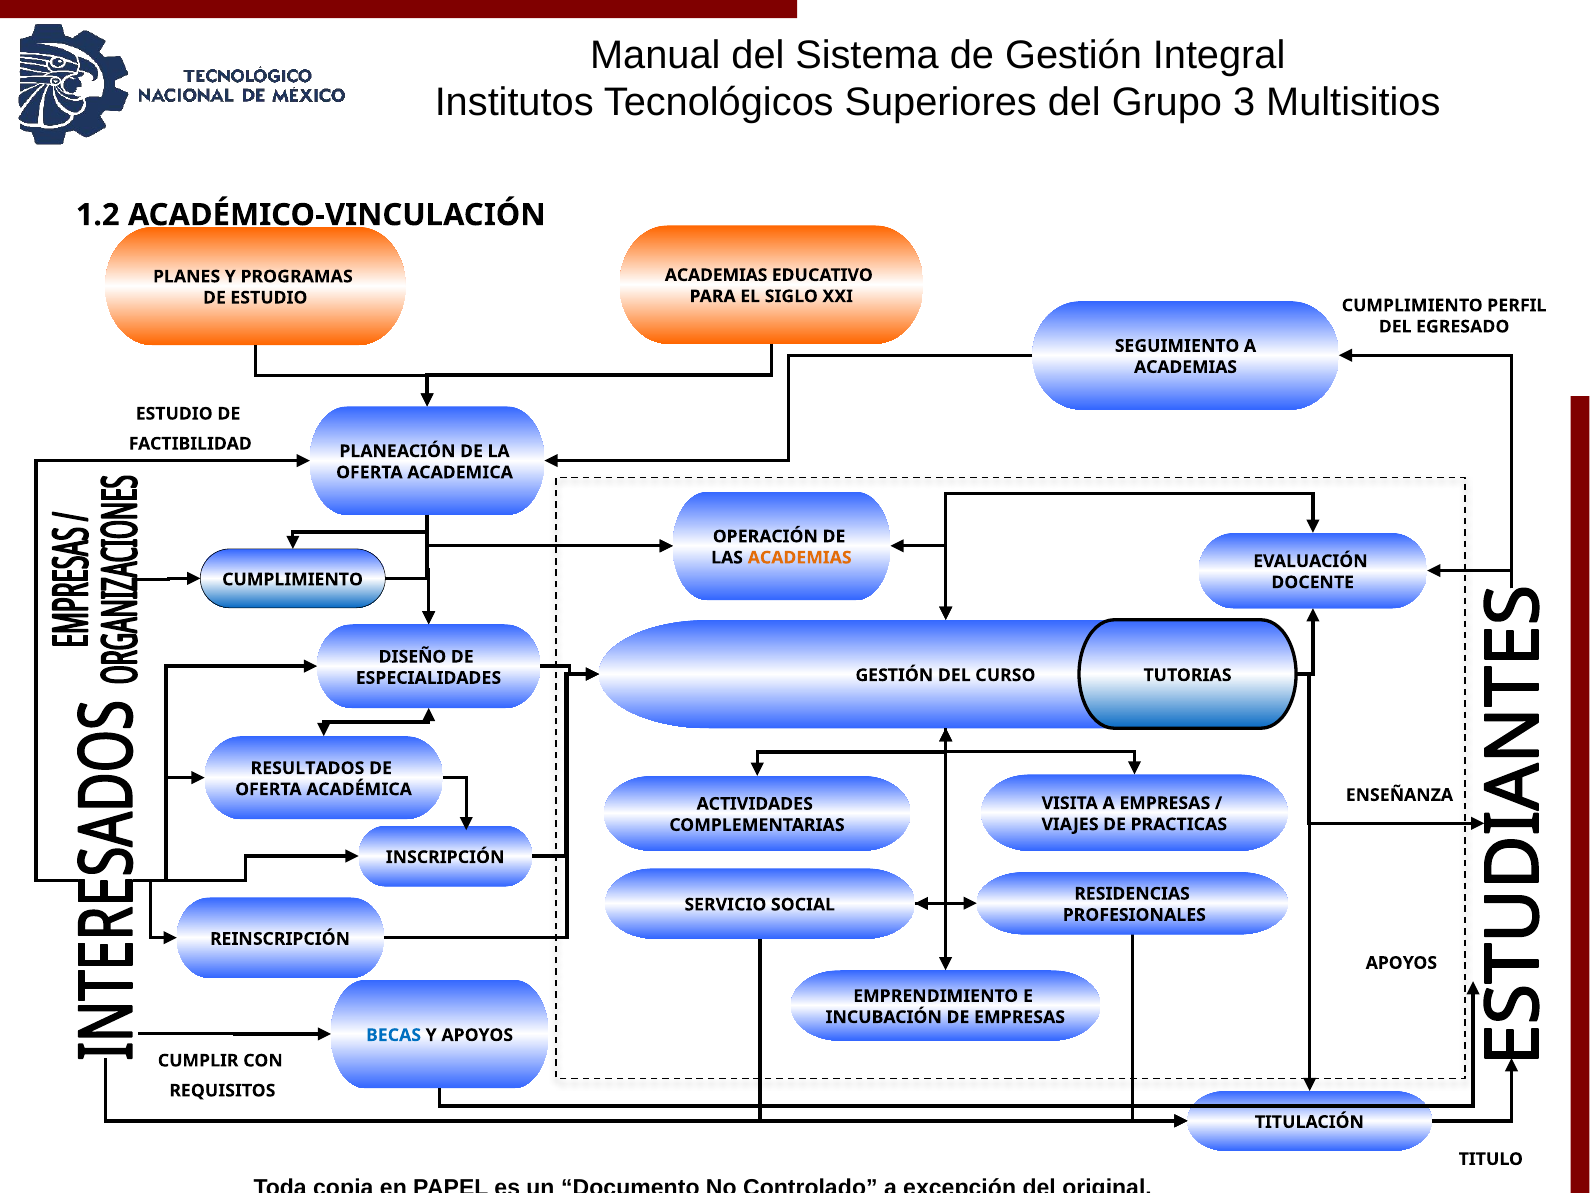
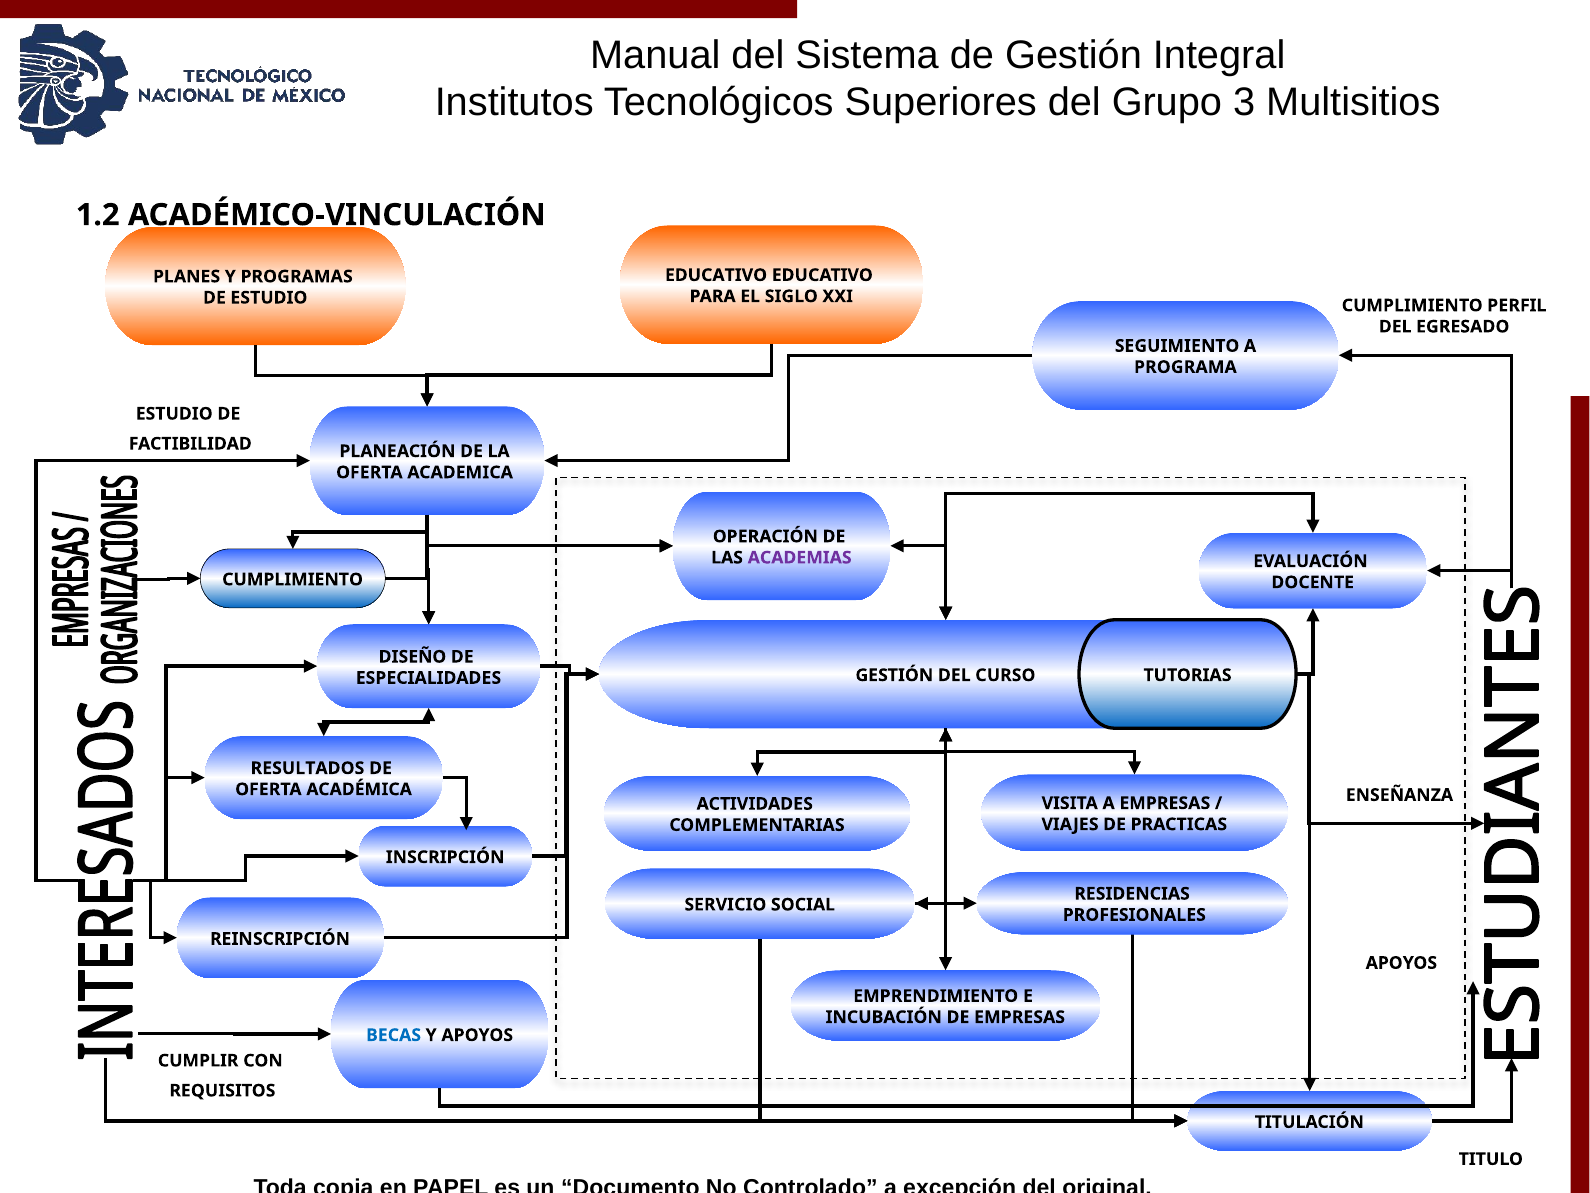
ACADEMIAS: ACADEMIAS -> EDUCATIVO (716, 275)
ACADEMIAS: ACADEMIAS -> PROGRAMA (1185, 367)
ACADEMIAS colour: orange -> purple (800, 557)
